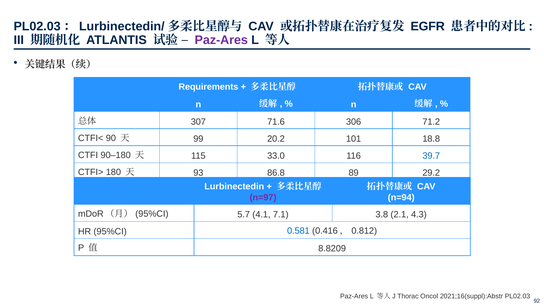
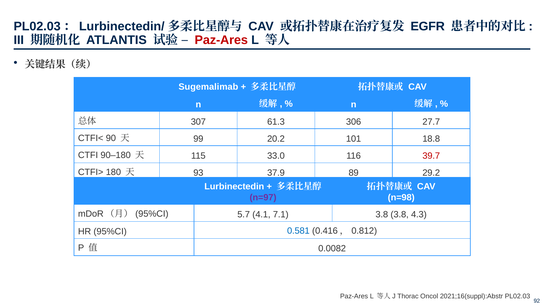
Paz-Ares colour: purple -> red (221, 40)
Requirements: Requirements -> Sugemalimab (208, 87)
71.6: 71.6 -> 61.3 (276, 122)
71.2: 71.2 -> 27.7 (431, 122)
39.7 colour: blue -> red (431, 156)
86.8: 86.8 -> 37.9 (276, 173)
n=94: n=94 -> n=98 (401, 197)
3.8 2.1: 2.1 -> 3.8 (400, 214)
8.8209: 8.8209 -> 0.0082 (332, 249)
